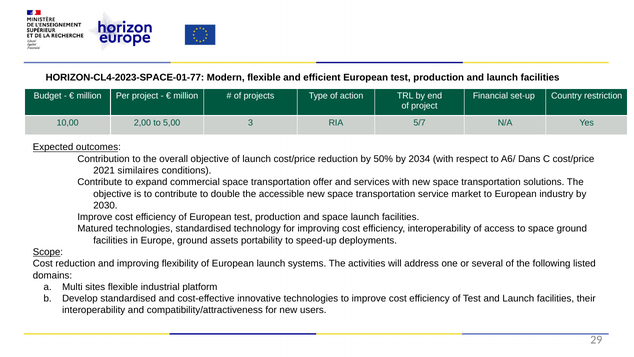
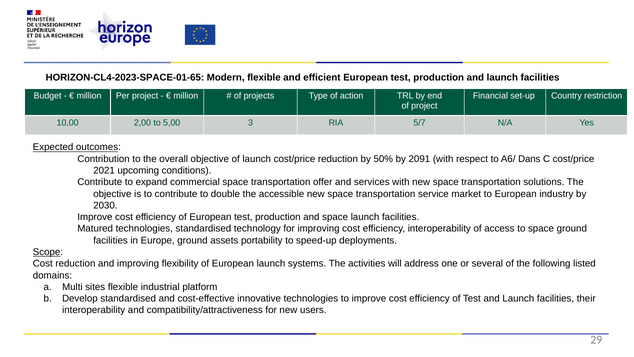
HORIZON-CL4-2023-SPACE-01-77: HORIZON-CL4-2023-SPACE-01-77 -> HORIZON-CL4-2023-SPACE-01-65 (125, 77)
2034: 2034 -> 2091 (419, 159)
similaires: similaires -> upcoming (138, 170)
